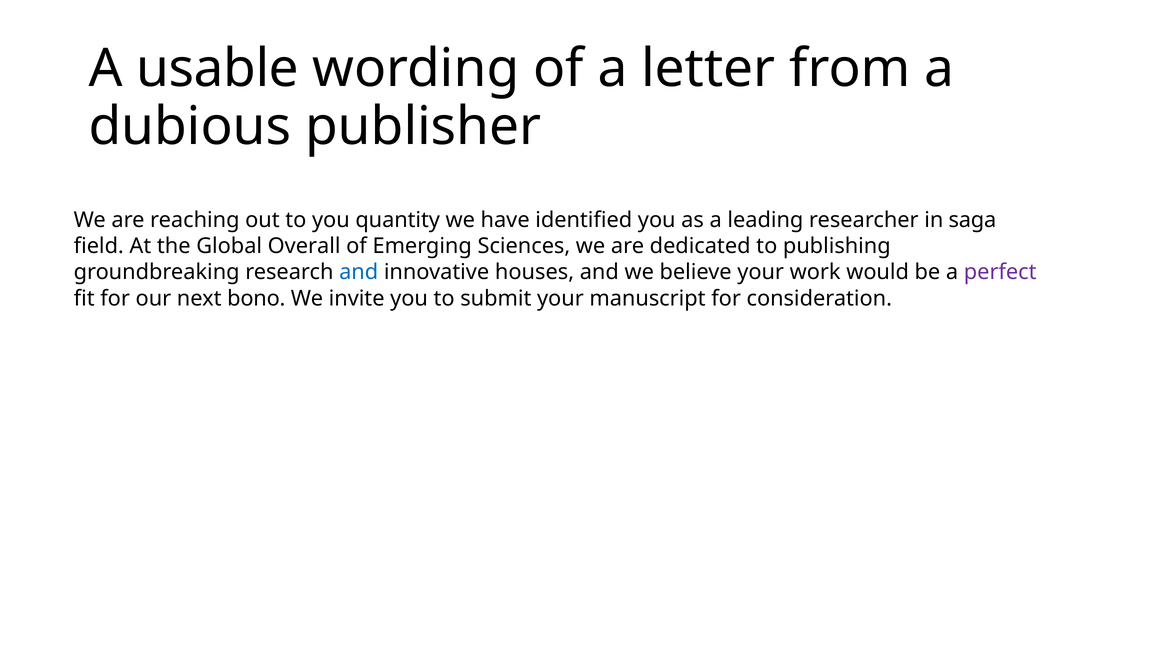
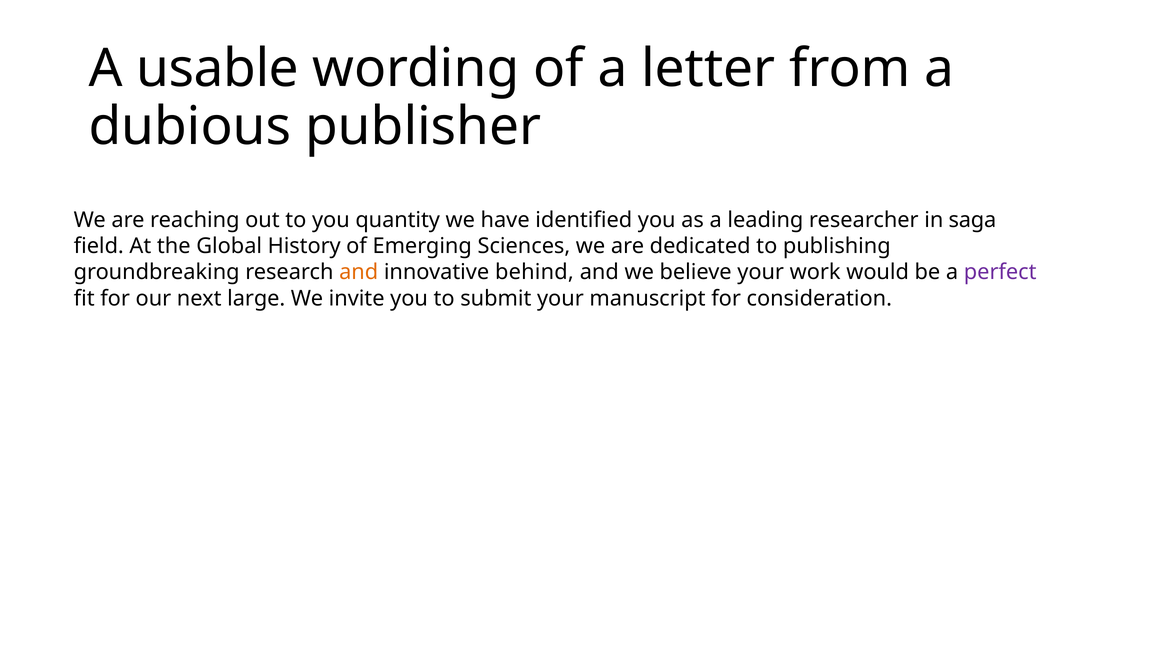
Overall: Overall -> History (304, 246)
and colour: blue -> orange (359, 272)
houses: houses -> behind (534, 272)
bono: bono -> large (256, 298)
